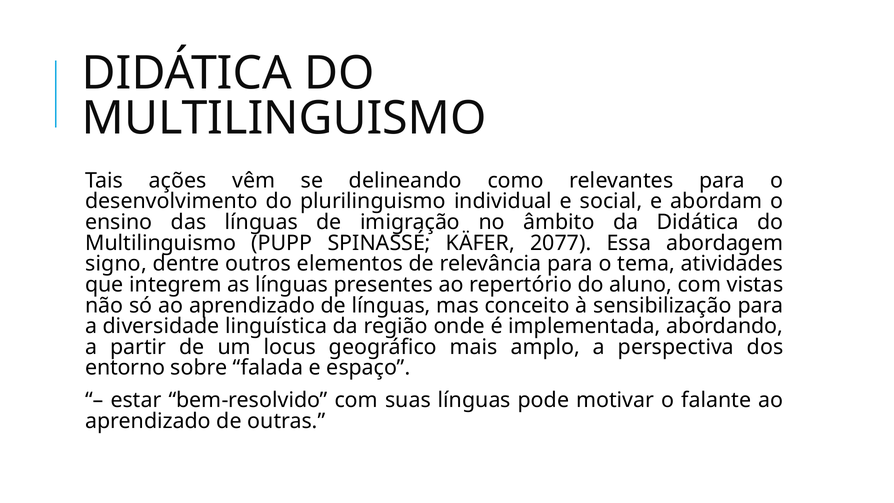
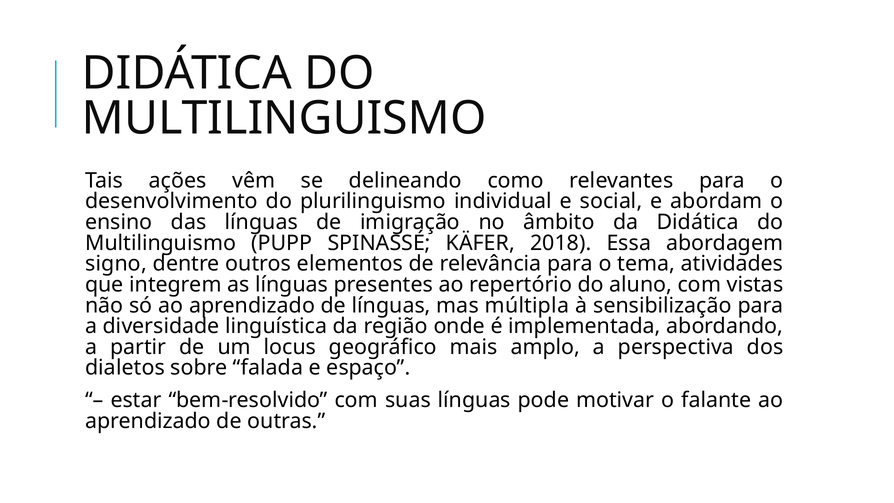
2077: 2077 -> 2018 (561, 243)
conceito: conceito -> múltipla (527, 305)
entorno: entorno -> dialetos (125, 368)
